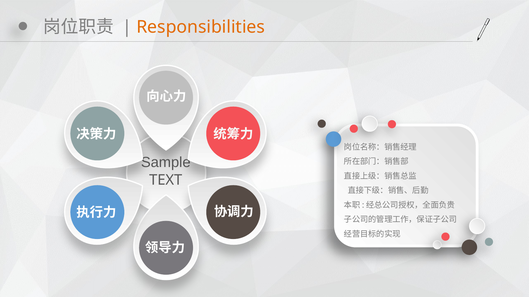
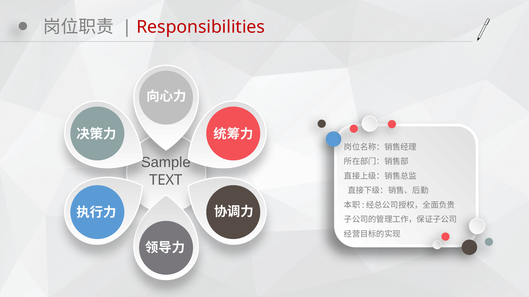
Responsibilities colour: orange -> red (201, 27)
